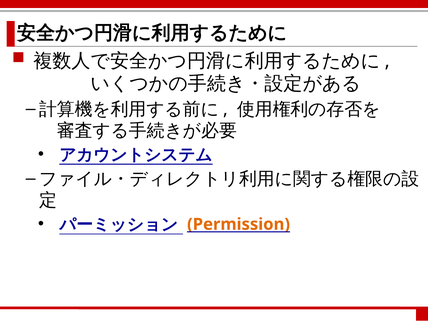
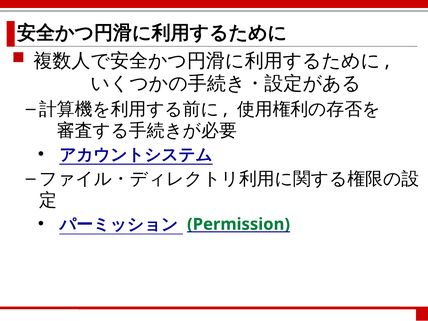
Permission colour: orange -> green (239, 224)
